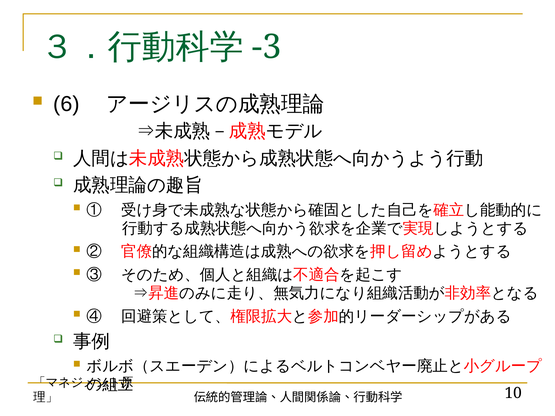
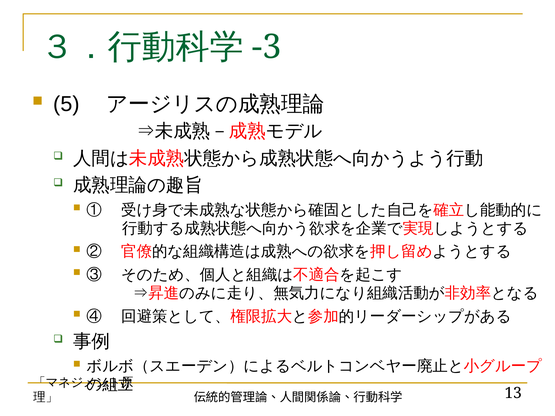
6: 6 -> 5 (66, 104)
10: 10 -> 13 (513, 393)
